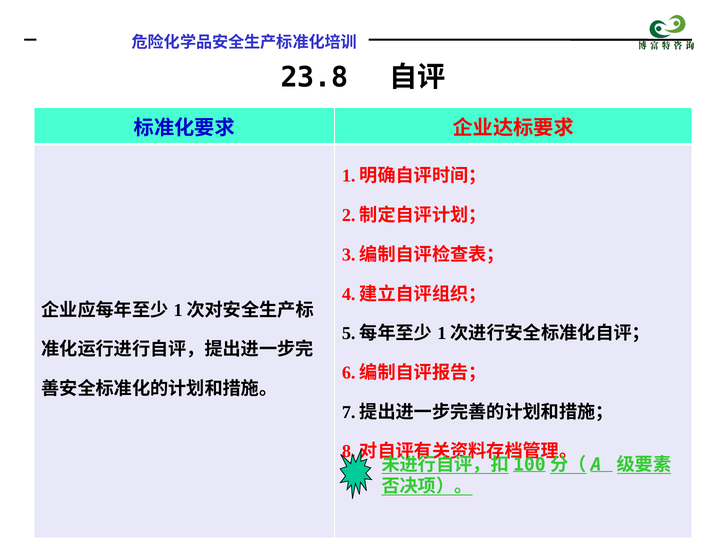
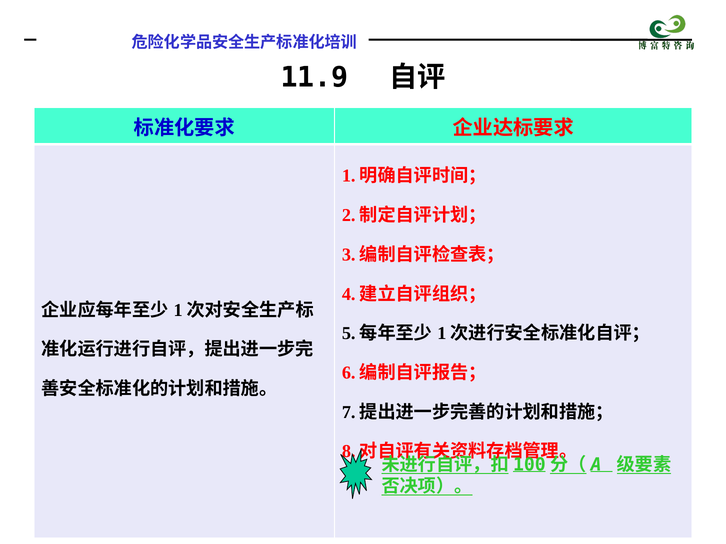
23.8: 23.8 -> 11.9 (314, 78)
